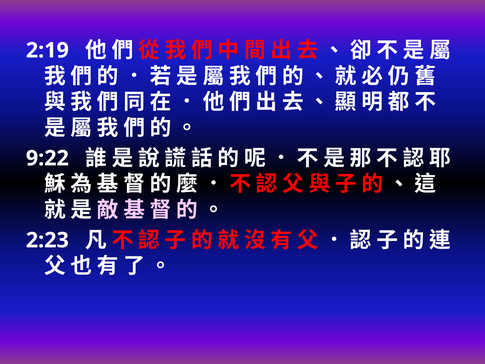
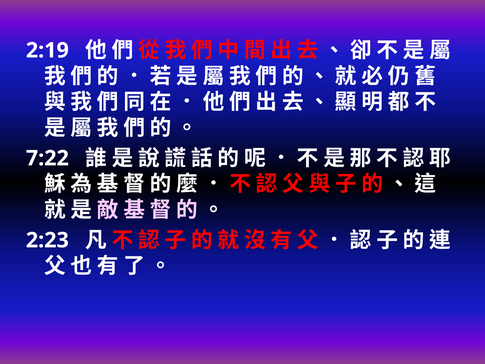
9:22: 9:22 -> 7:22 (47, 158)
